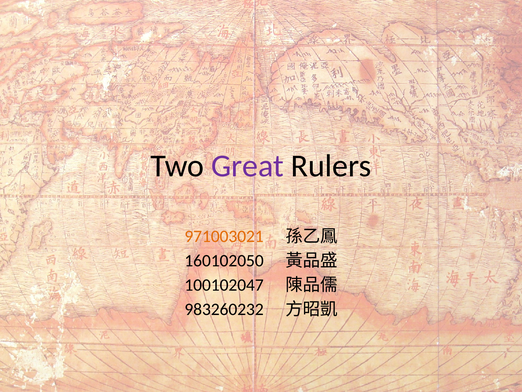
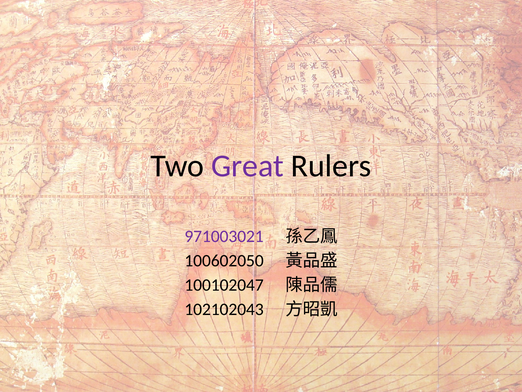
971003021 colour: orange -> purple (224, 236)
160102050: 160102050 -> 100602050 (224, 260)
983260232: 983260232 -> 102102043 (224, 309)
